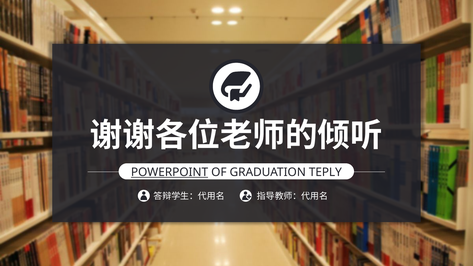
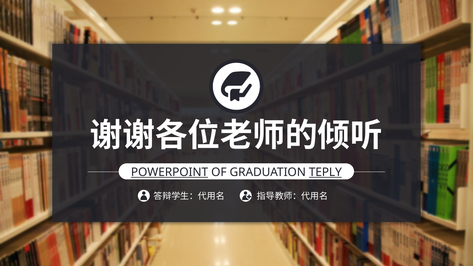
TEPLY underline: none -> present (325, 172)
